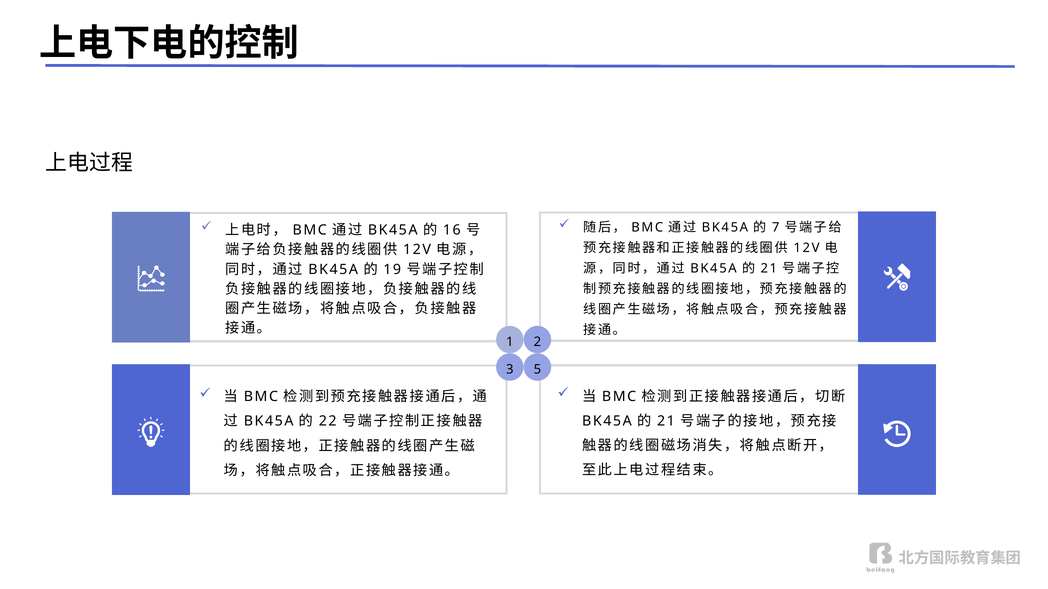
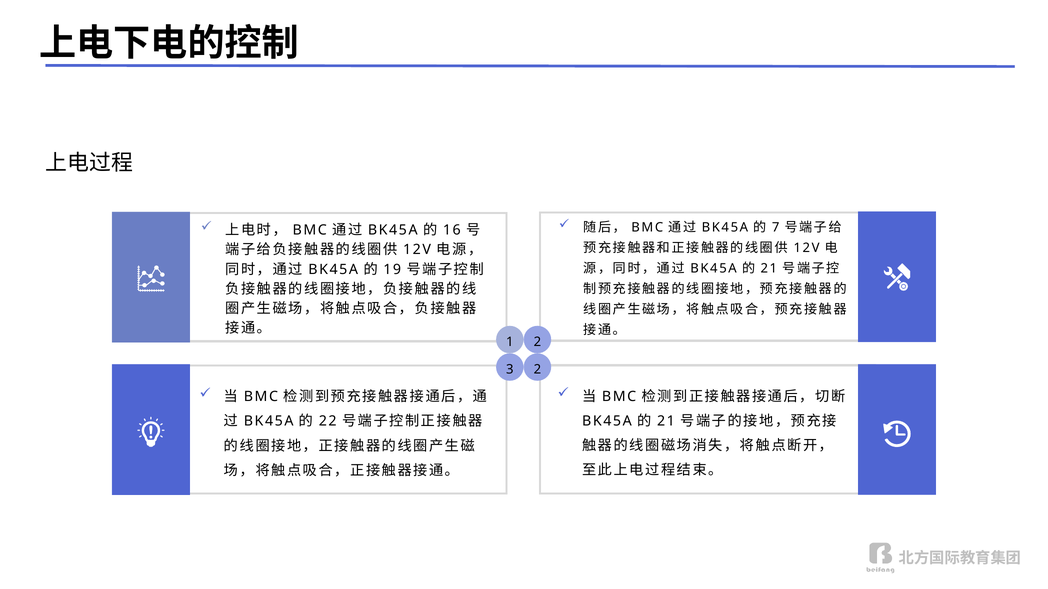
3 5: 5 -> 2 (537, 370)
